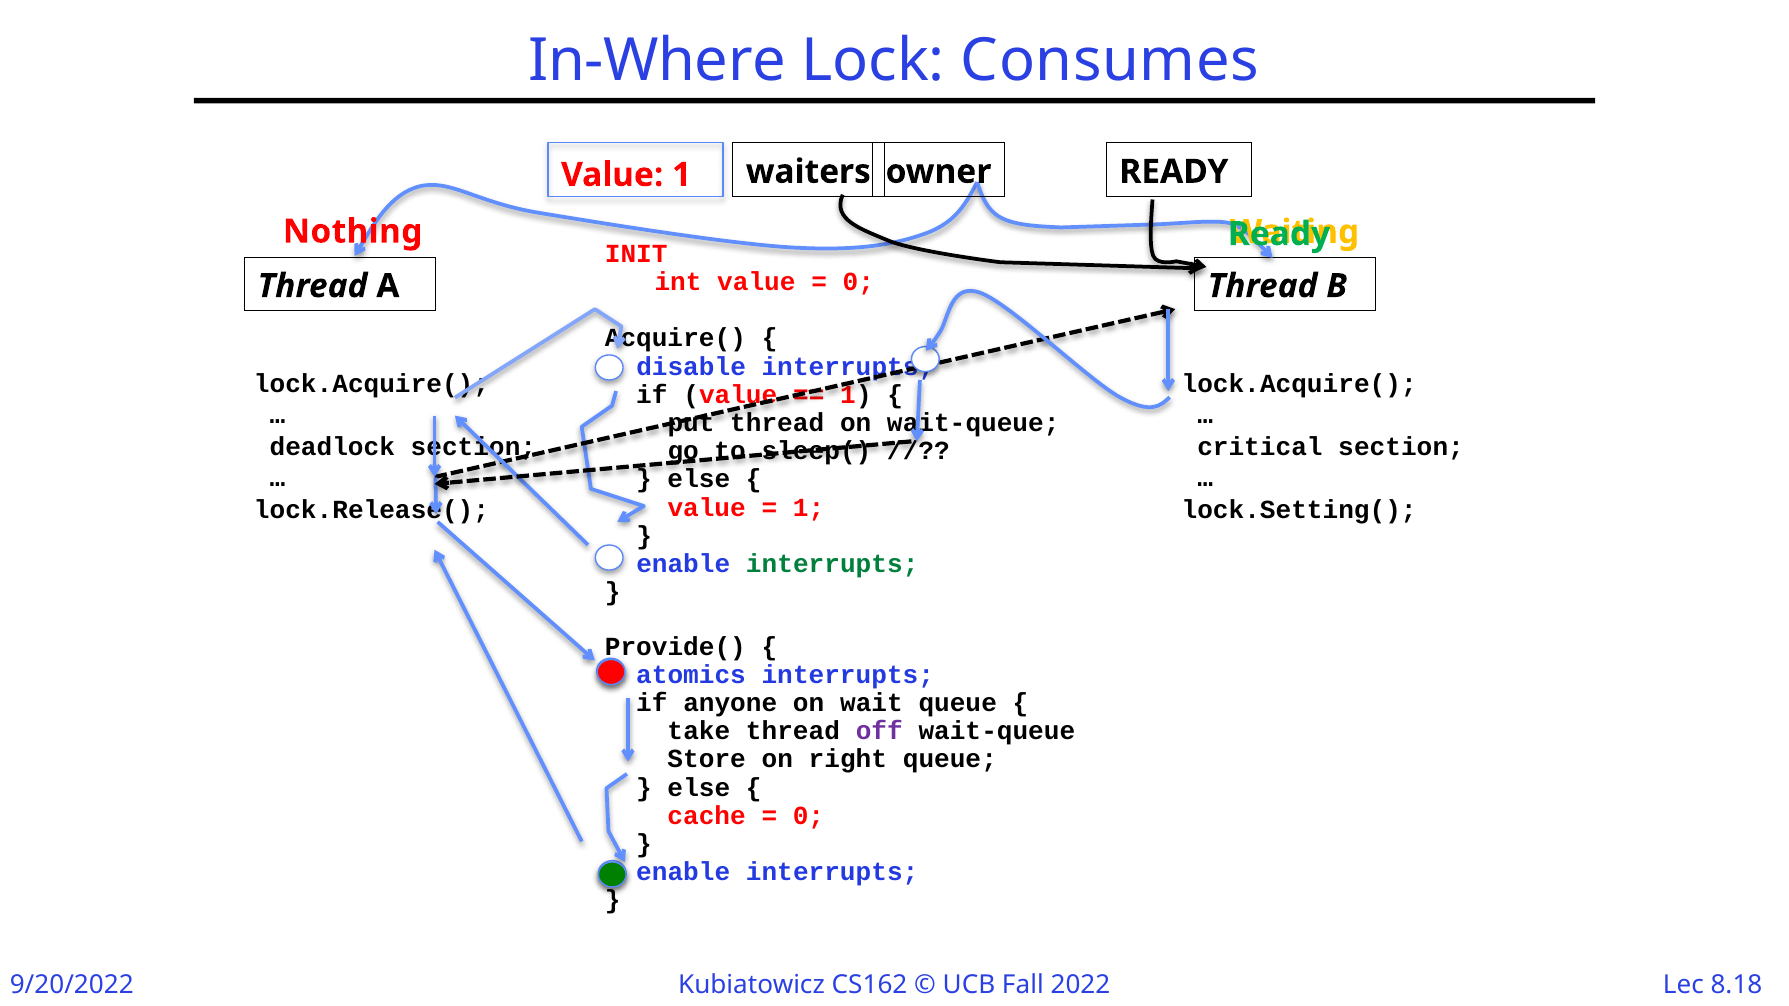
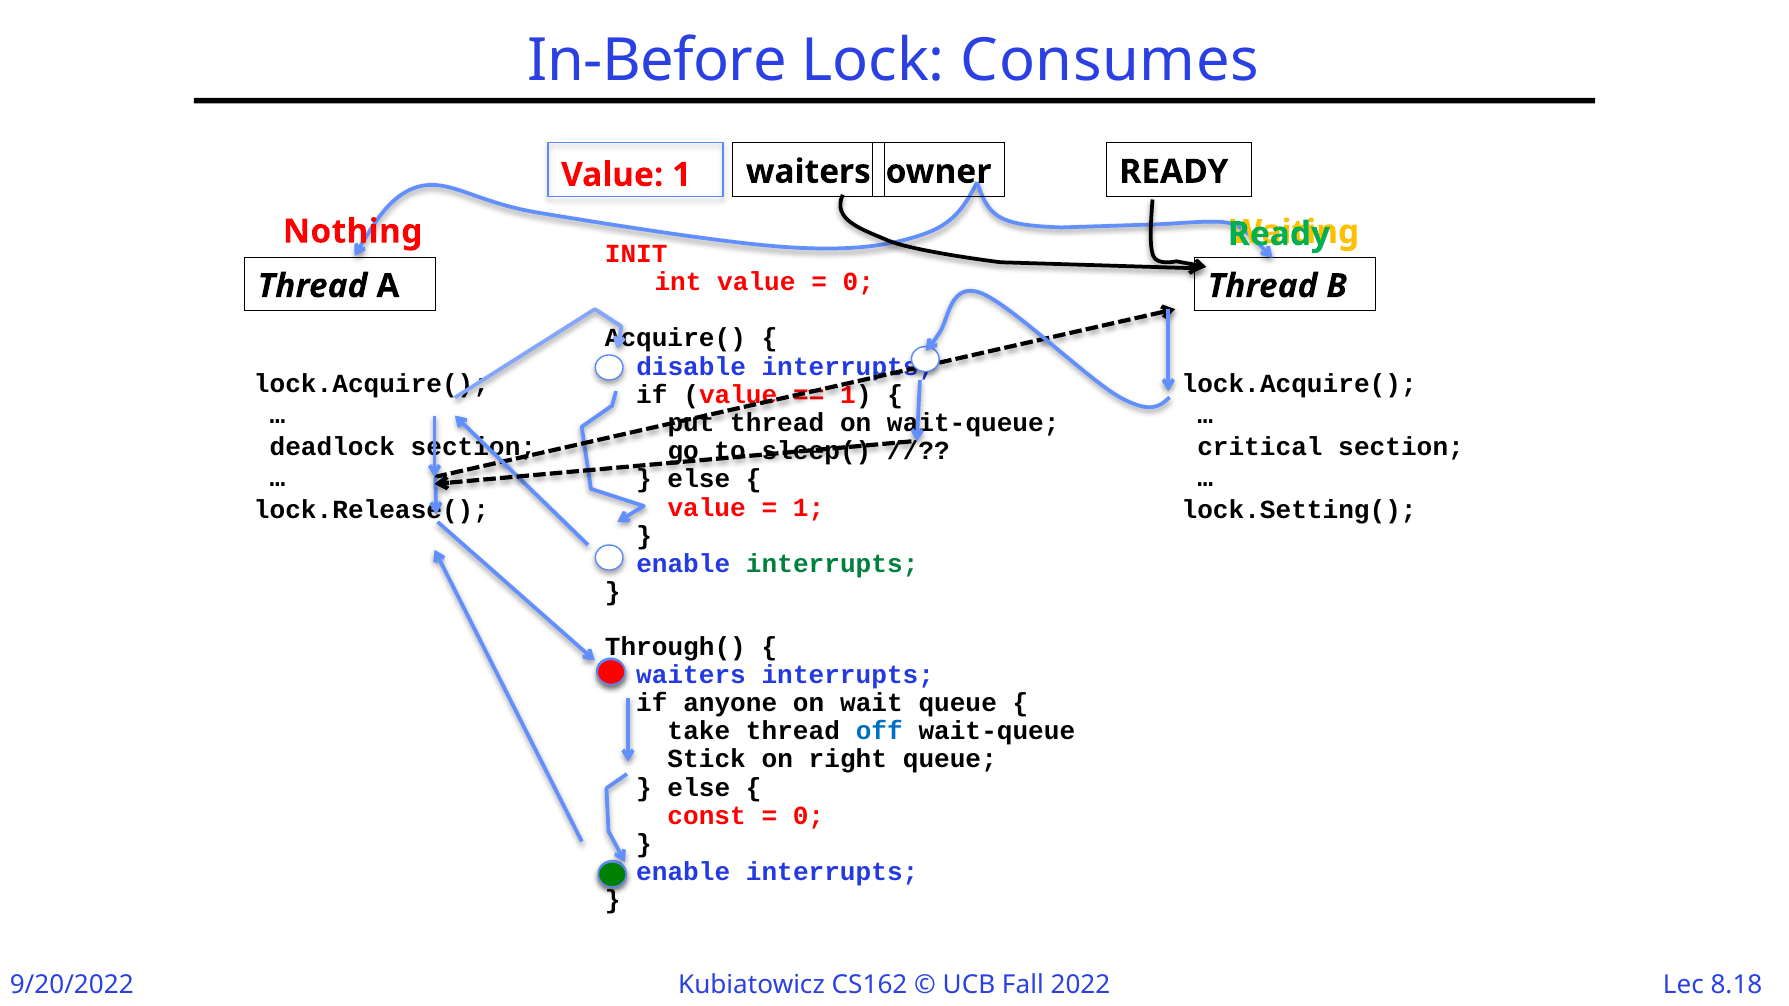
In-Where: In-Where -> In-Before (657, 61)
Provide(: Provide( -> Through( (675, 647)
atomics: atomics -> waiters (691, 675)
off colour: purple -> blue (879, 731)
Store: Store -> Stick (707, 759)
cache: cache -> const (707, 816)
